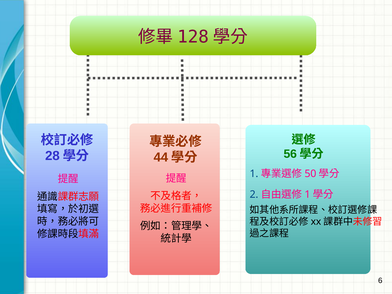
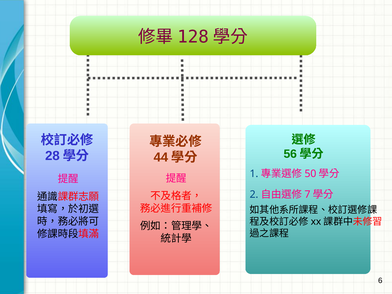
1: 1 -> 7 (307, 194)
